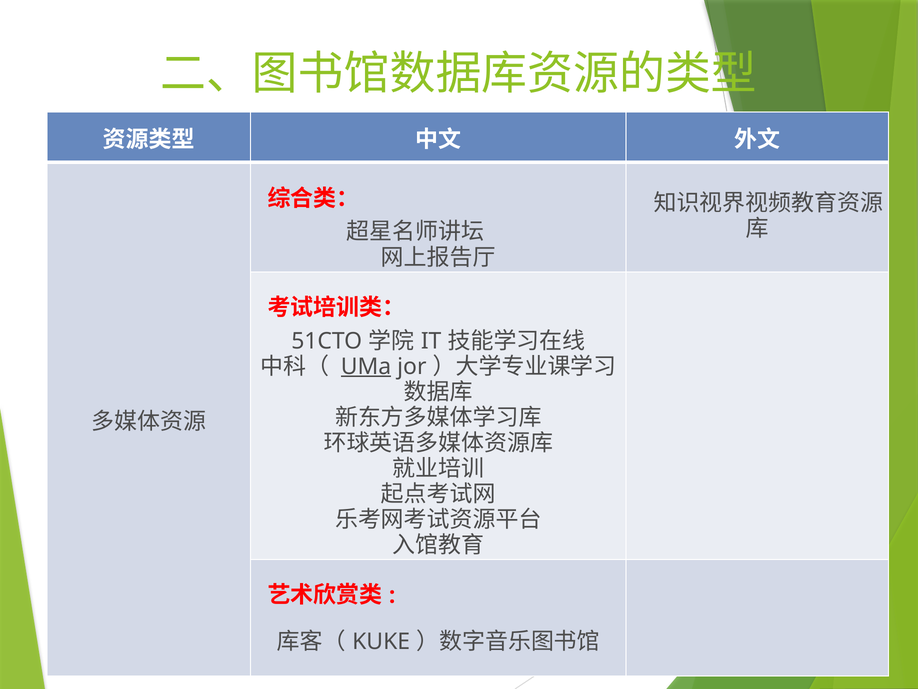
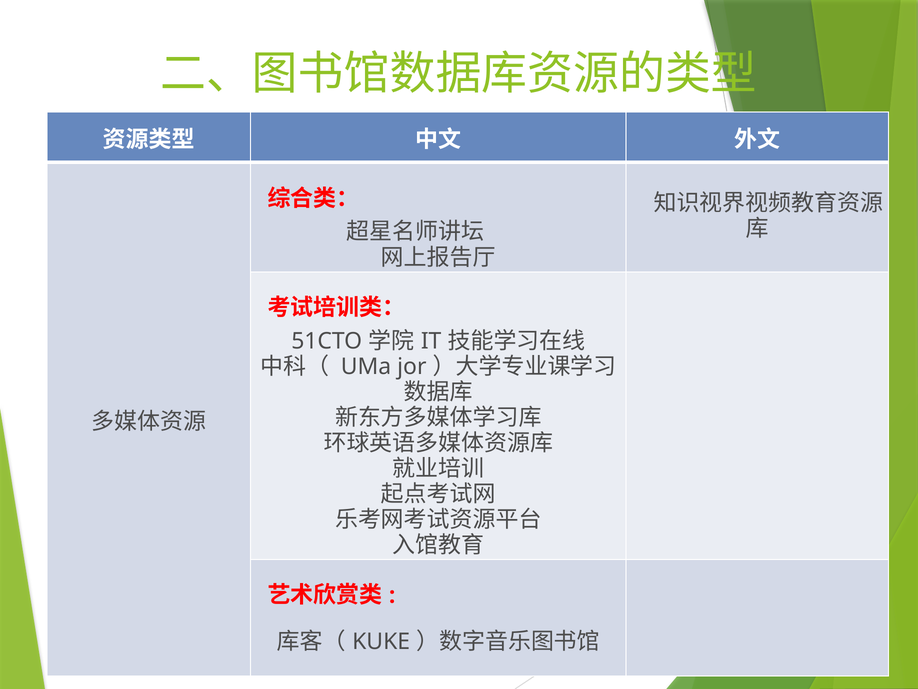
UMa underline: present -> none (366, 366)
